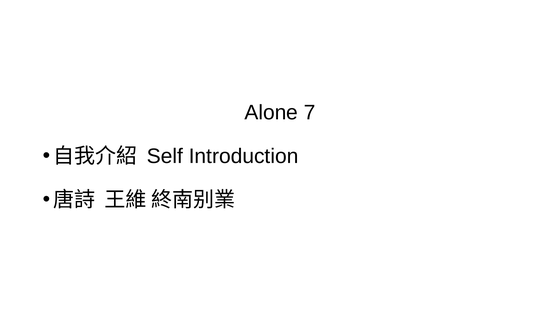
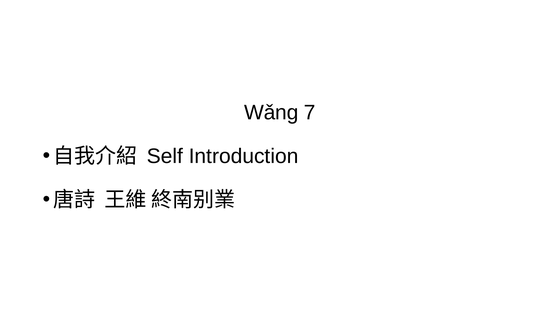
Alone: Alone -> Wǎng (271, 113)
